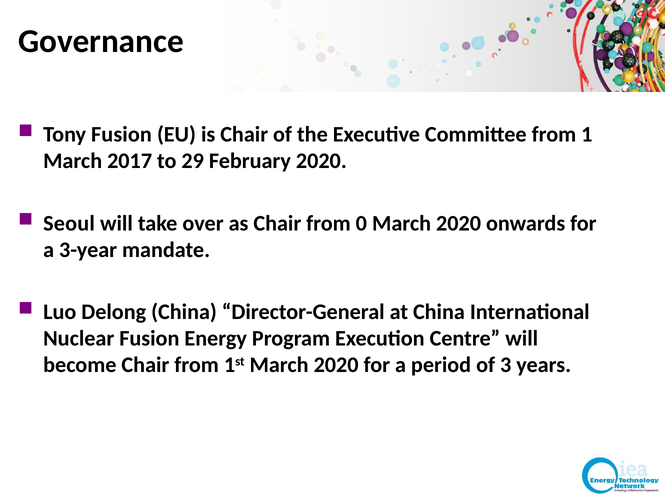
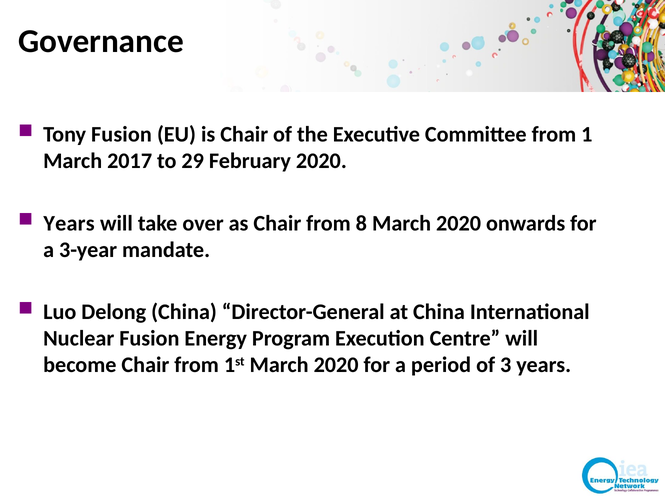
Seoul: Seoul -> Years (69, 223)
0: 0 -> 8 (361, 223)
